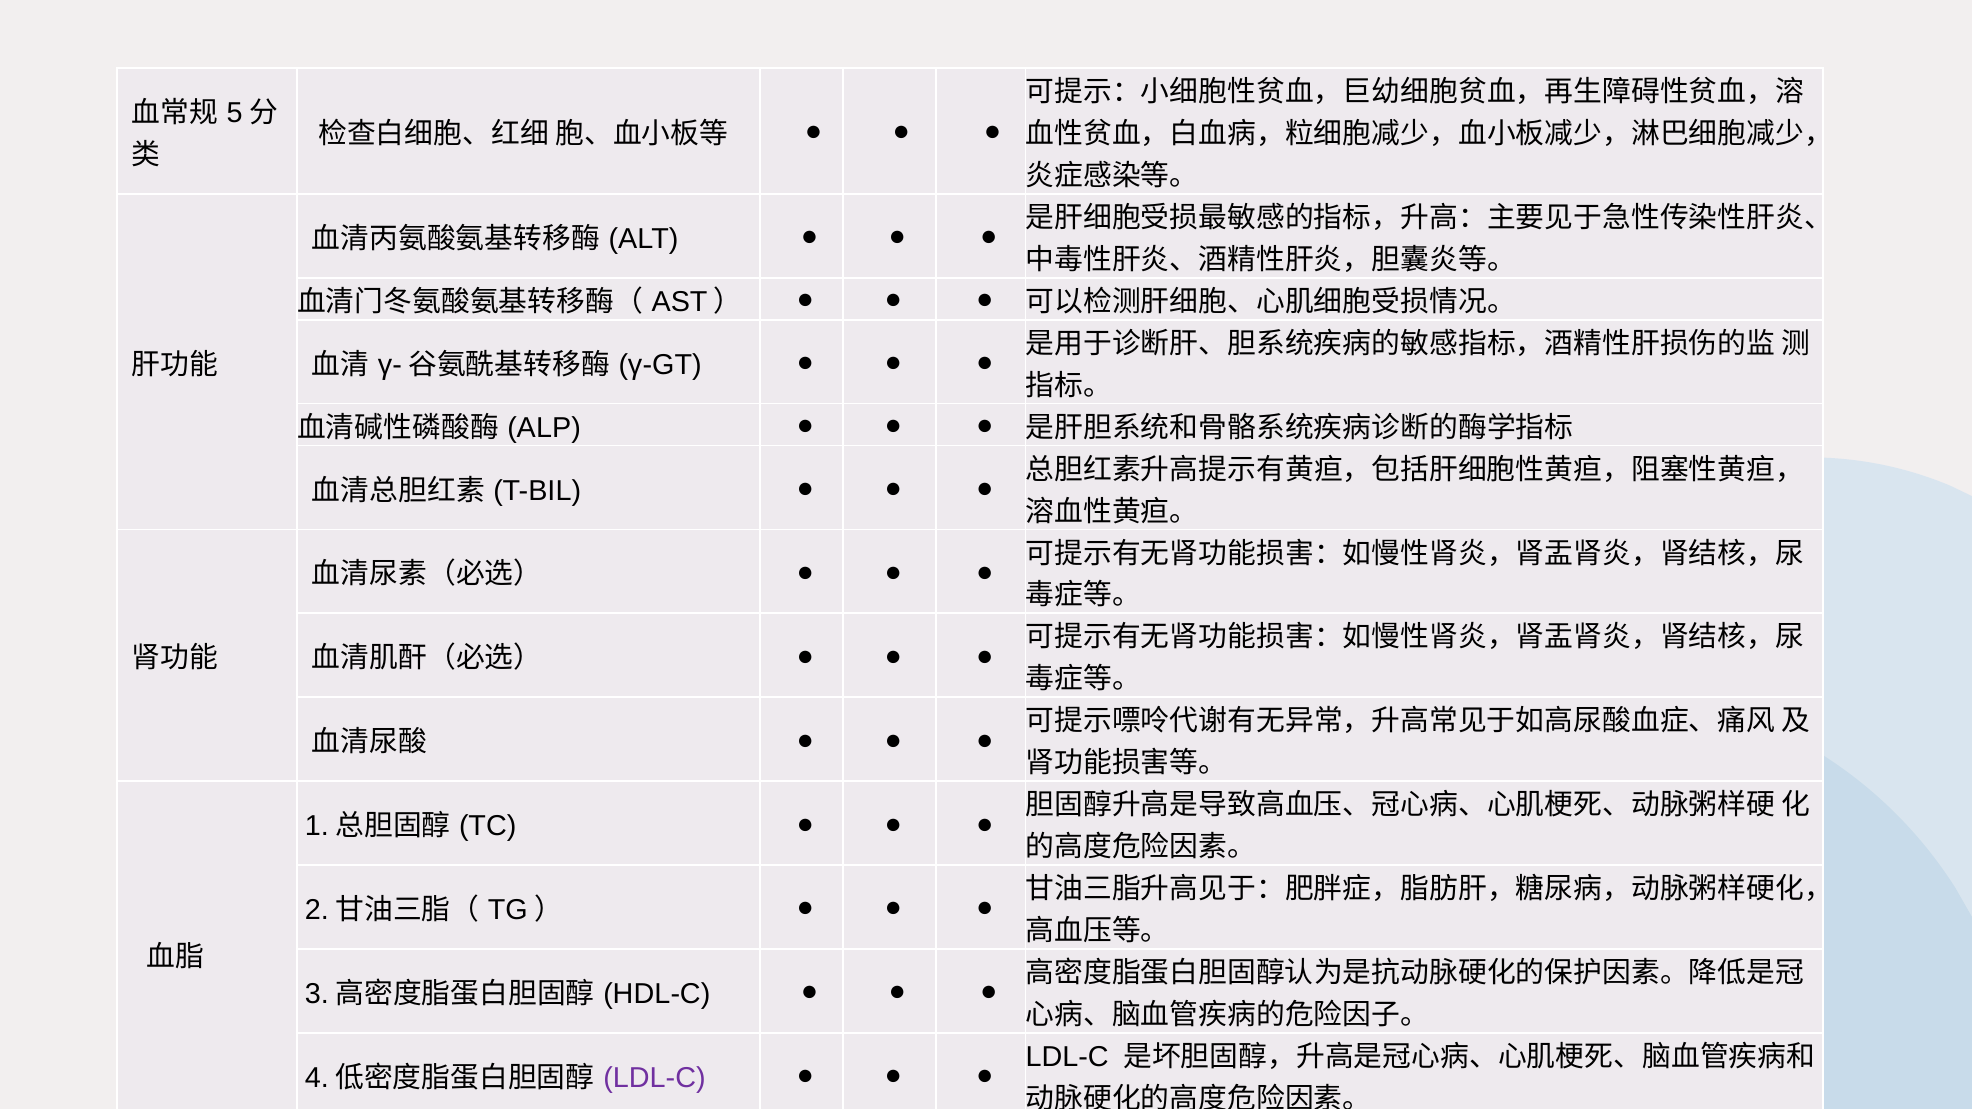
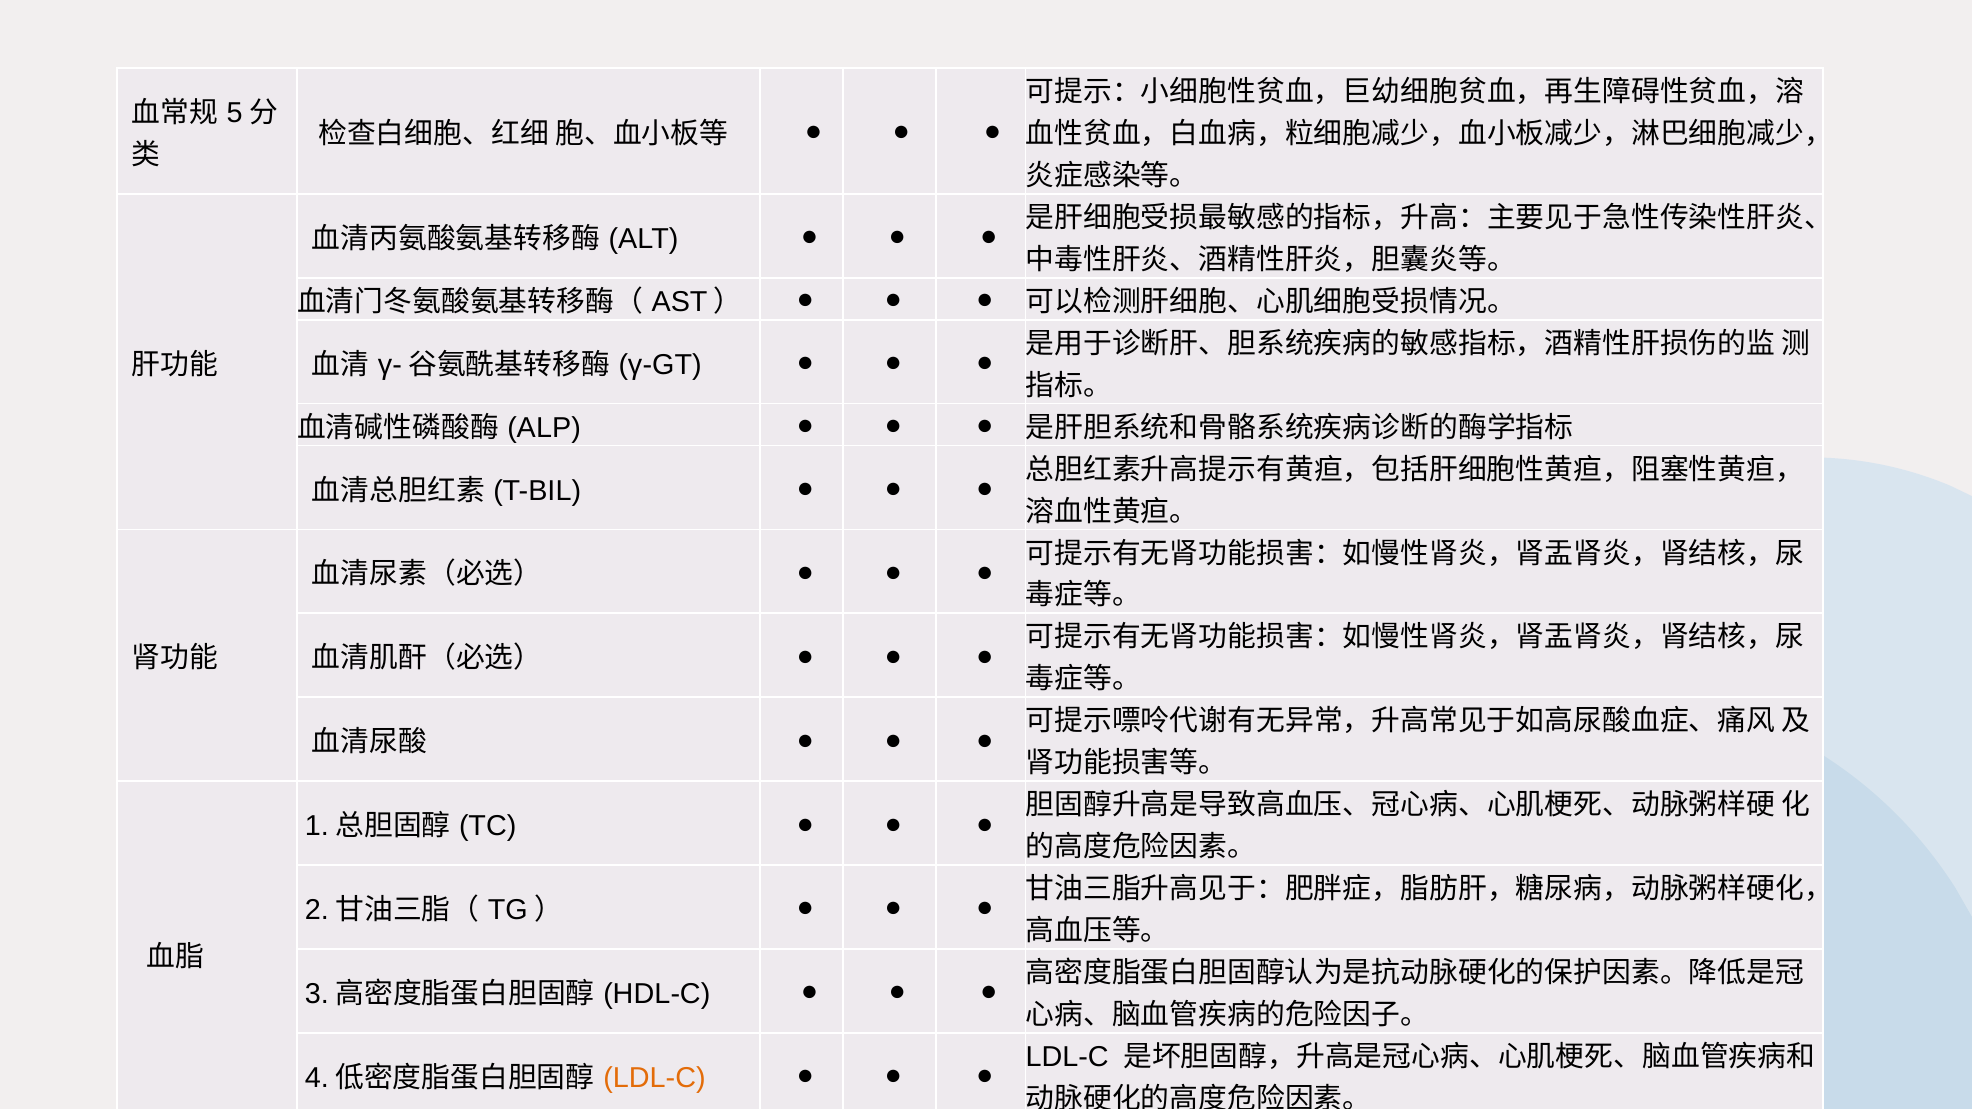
LDL-C colour: purple -> orange (655, 1078)
